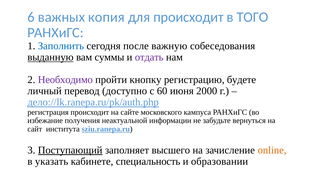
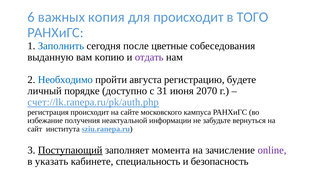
важную: важную -> цветные (169, 46)
выданную underline: present -> none (51, 57)
суммы: суммы -> копию (109, 57)
Необходимо colour: purple -> blue (65, 80)
кнопку: кнопку -> августа (146, 80)
перевод: перевод -> порядке (82, 91)
60: 60 -> 31 (162, 91)
2000: 2000 -> 2070 (207, 91)
дело://lk.ranepa.ru/pk/auth.php: дело://lk.ranepa.ru/pk/auth.php -> счет://lk.ranepa.ru/pk/auth.php (93, 102)
высшего: высшего -> момента (171, 150)
online colour: orange -> purple (272, 150)
образовании: образовании -> безопасность (220, 161)
